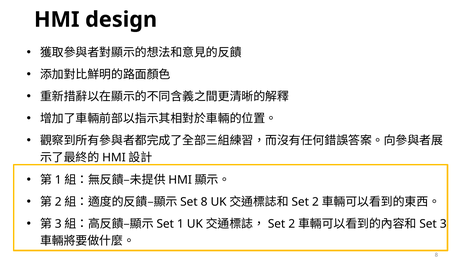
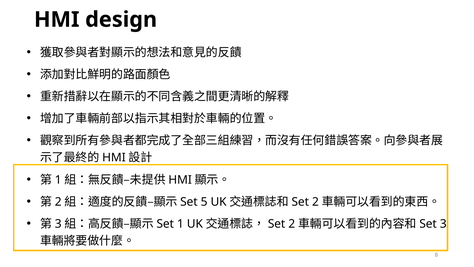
8: 8 -> 5 (204, 202)
